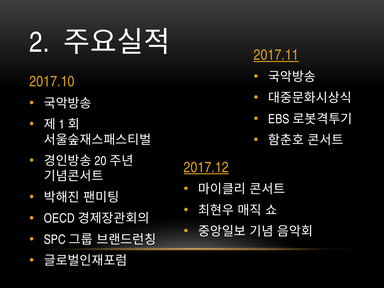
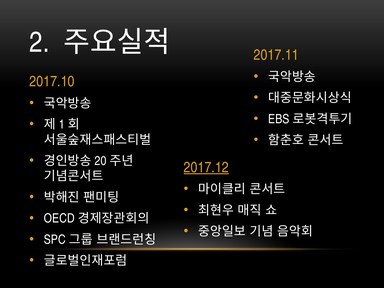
2017.11 underline: present -> none (276, 55)
